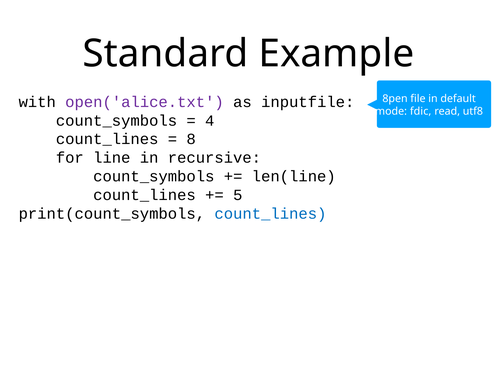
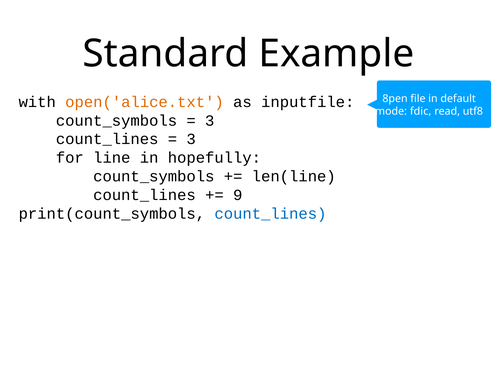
open('alice.txt colour: purple -> orange (145, 102)
4: 4 -> 3 (210, 121)
8: 8 -> 3 (191, 139)
recursive: recursive -> hopefully (214, 158)
5: 5 -> 9 (238, 195)
